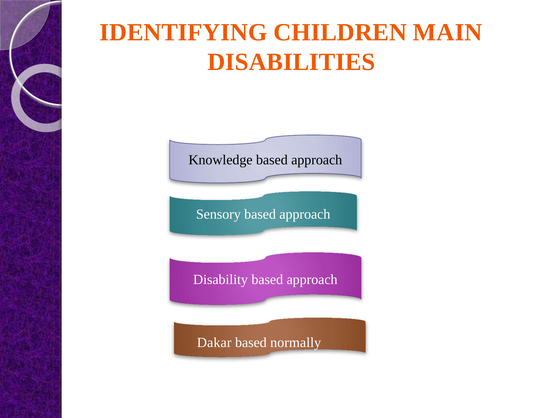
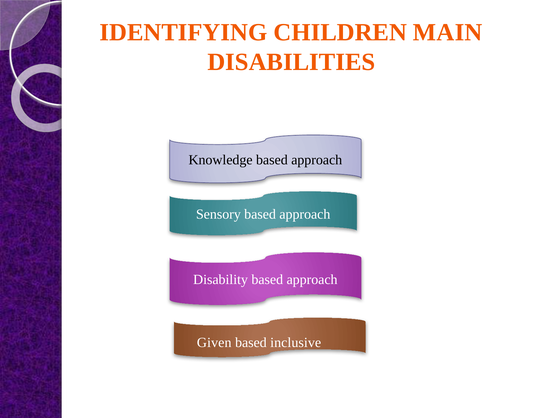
Dakar: Dakar -> Given (214, 342)
normally: normally -> inclusive (296, 342)
